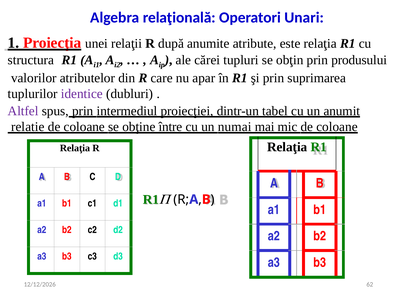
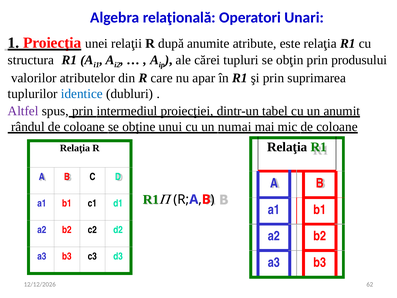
identice colour: purple -> blue (82, 94)
relatie: relatie -> rândul (28, 127)
între: între -> unui (170, 127)
